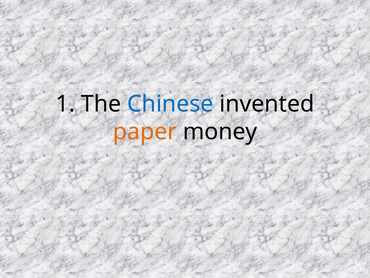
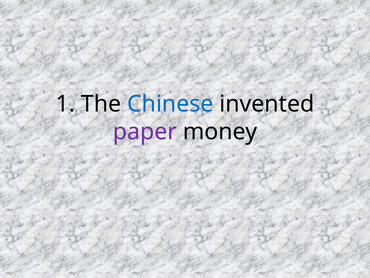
paper colour: orange -> purple (145, 131)
